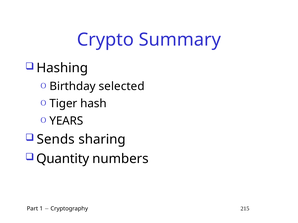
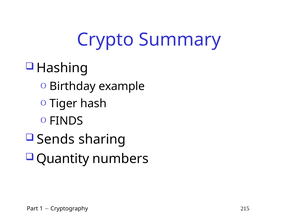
selected: selected -> example (122, 86)
YEARS: YEARS -> FINDS (66, 121)
